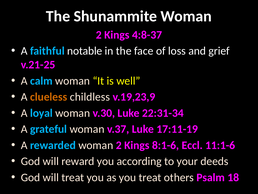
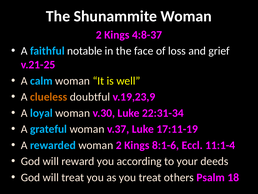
childless: childless -> doubtful (90, 97)
11:1-6: 11:1-6 -> 11:1-4 (220, 145)
